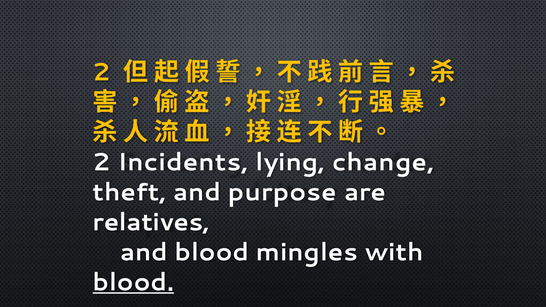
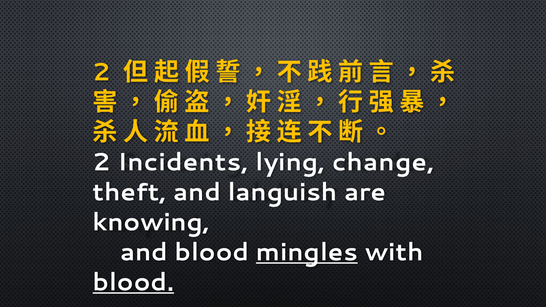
purpose: purpose -> languish (283, 192)
relatives: relatives -> knowing (151, 222)
mingles underline: none -> present (307, 252)
